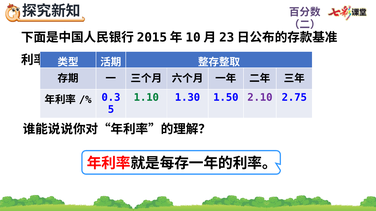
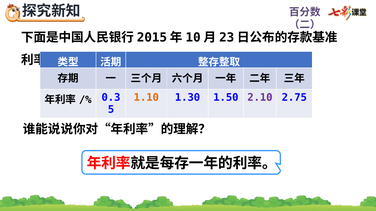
1.10 colour: green -> orange (146, 98)
